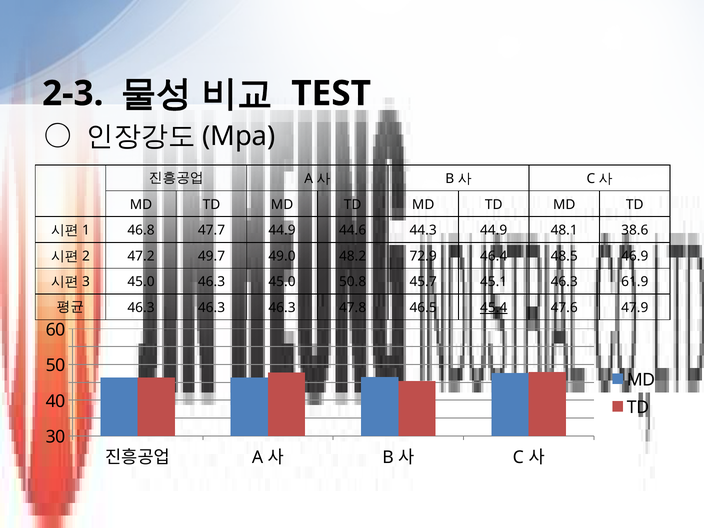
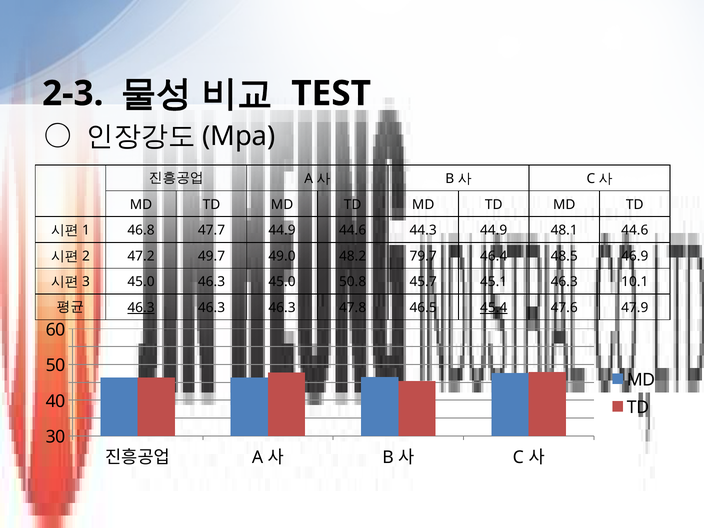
48.1 38.6: 38.6 -> 44.6 (635, 230)
72.9: 72.9 -> 79.7 (423, 256)
61.9: 61.9 -> 10.1 (635, 282)
46.3 underline: none -> present (141, 308)
